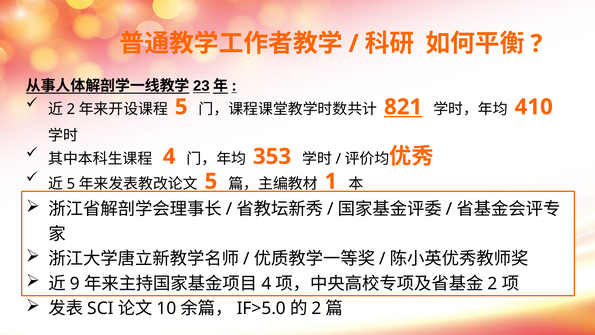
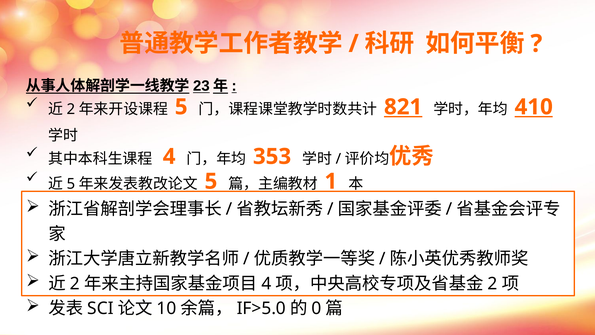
410 underline: none -> present (534, 107)
9: 9 -> 2 (75, 283)
2: 2 -> 0 (317, 308)
